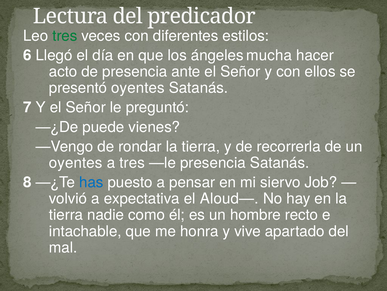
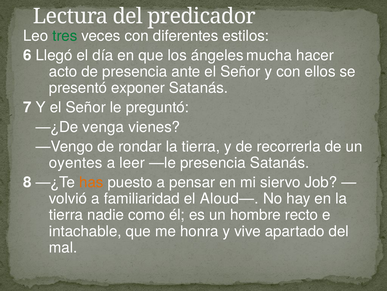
presentó oyentes: oyentes -> exponer (138, 88)
puede: puede -> venga (103, 127)
a tres: tres -> leer (132, 162)
has colour: blue -> orange (91, 182)
expectativa: expectativa -> familiaridad (142, 198)
